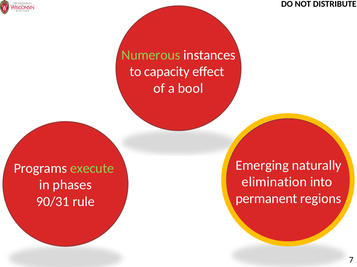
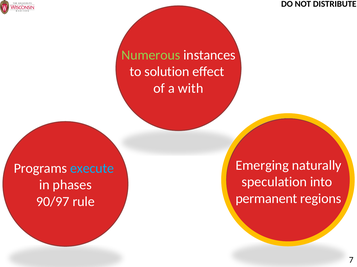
capacity: capacity -> solution (167, 72)
bool: bool -> with (191, 88)
execute colour: light green -> light blue (92, 169)
elimination: elimination -> speculation (274, 182)
90/31: 90/31 -> 90/97 (53, 202)
